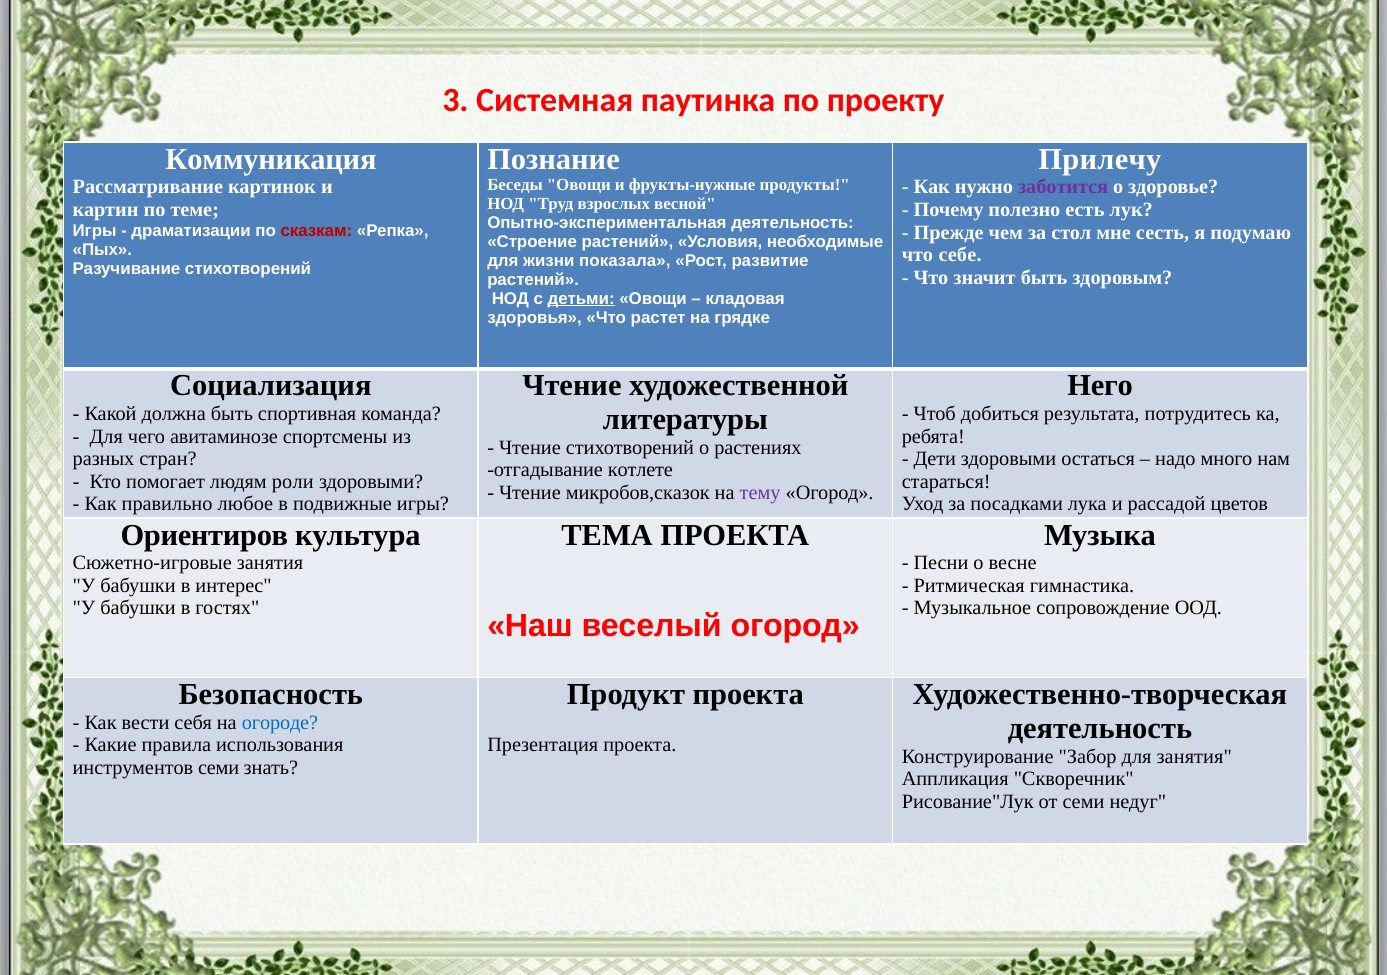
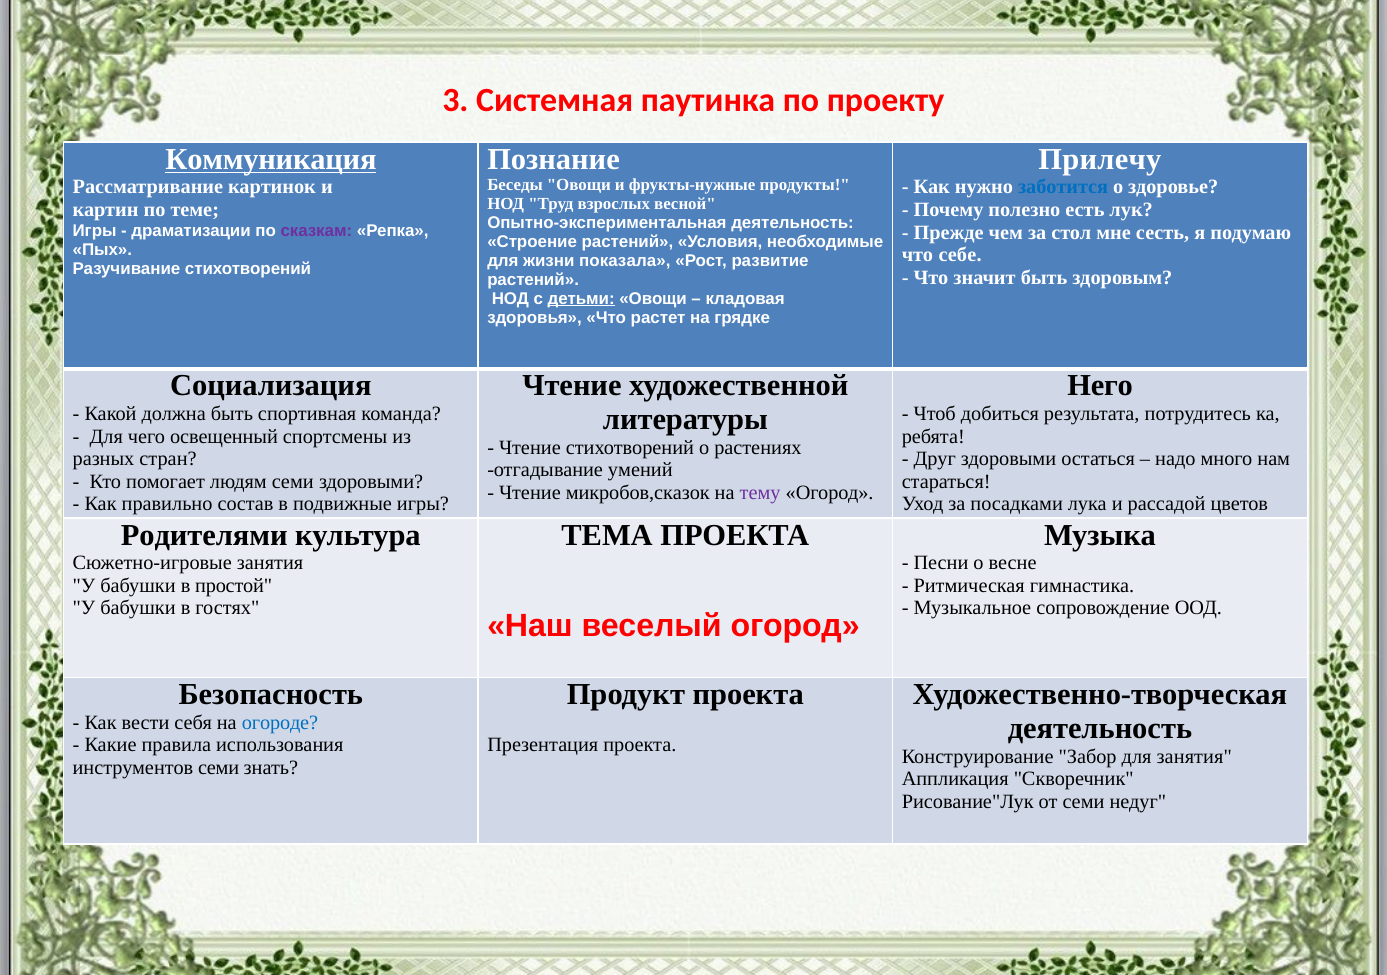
Коммуникация underline: none -> present (271, 159)
заботится colour: purple -> blue (1063, 187)
сказкам colour: red -> purple (316, 231)
авитаминозе: авитаминозе -> освещенный (224, 437)
Дети: Дети -> Друг (935, 459)
котлете: котлете -> умений (640, 470)
людям роли: роли -> семи (293, 482)
любое: любое -> состав (245, 504)
Ориентиров: Ориентиров -> Родителями (204, 535)
интерес: интерес -> простой (234, 586)
